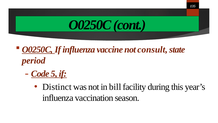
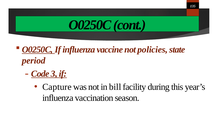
consult: consult -> policies (153, 49)
5: 5 -> 3 (54, 74)
Distinct: Distinct -> Capture (57, 87)
